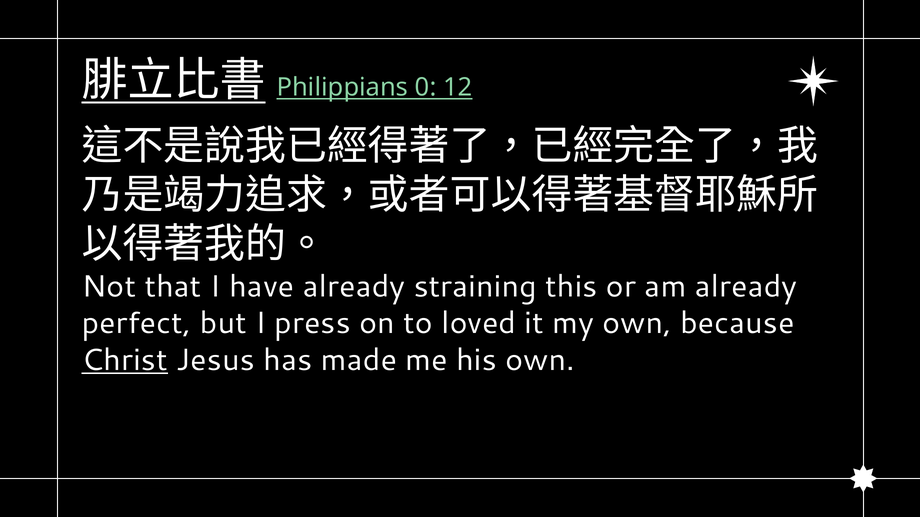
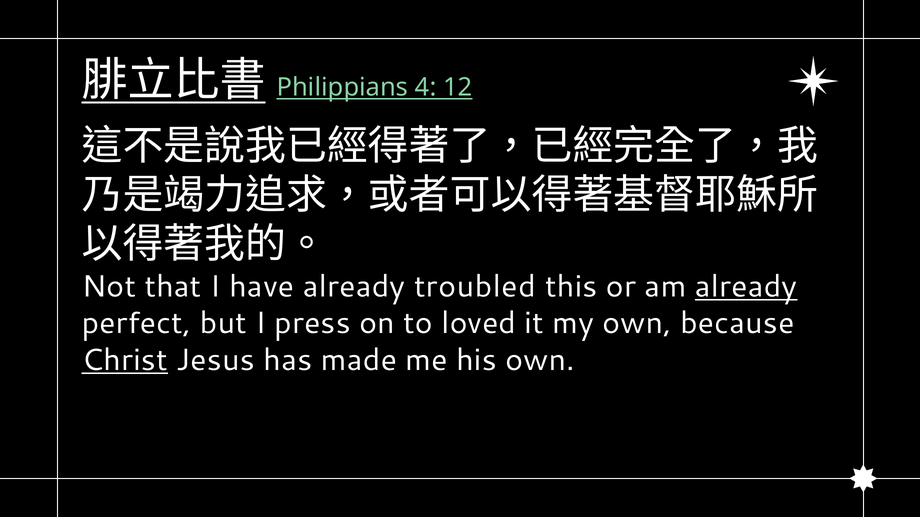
0: 0 -> 4 (426, 87)
straining: straining -> troubled (475, 287)
already underline: none -> present (746, 287)
